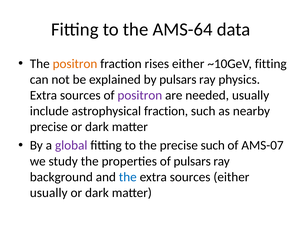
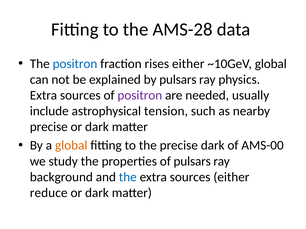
AMS-64: AMS-64 -> AMS-28 (183, 30)
positron colour: orange -> blue (75, 64)
~10GeV fitting: fitting -> global (271, 64)
astrophysical fraction: fraction -> tension (166, 111)
global colour: purple -> orange (71, 146)
precise such: such -> dark (213, 146)
AMS-07: AMS-07 -> AMS-00 (263, 146)
usually: usually -> reduce (49, 193)
